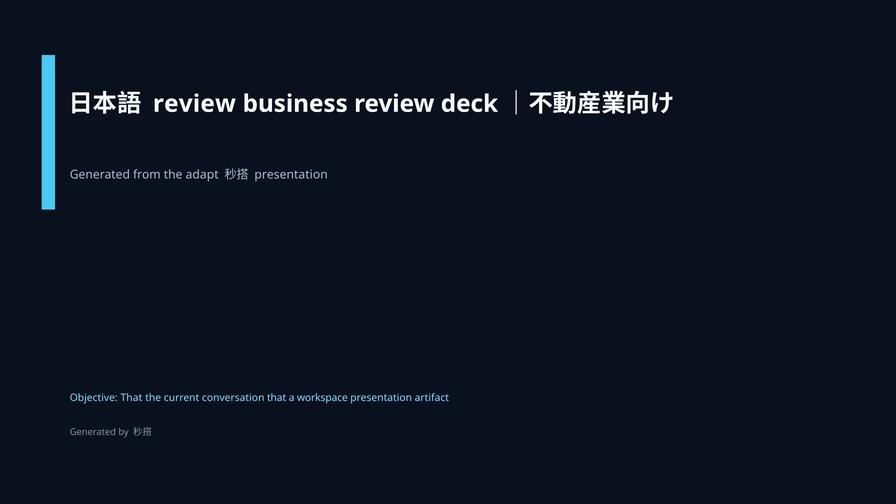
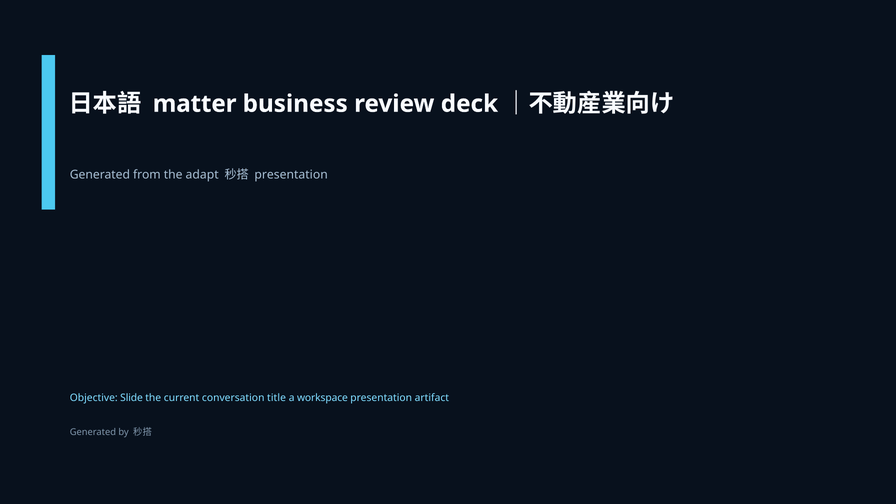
review: review -> matter (195, 104)
Objective That: That -> Slide (132, 398)
conversation that: that -> title (277, 398)
